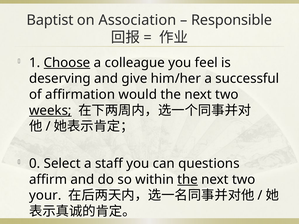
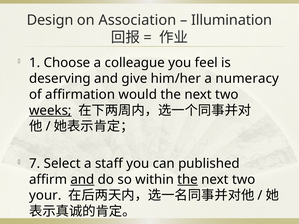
Baptist: Baptist -> Design (50, 20)
Responsible: Responsible -> Illumination (232, 20)
Choose underline: present -> none (67, 63)
successful: successful -> numeracy (247, 79)
0: 0 -> 7 (35, 164)
questions: questions -> published (209, 164)
and underline: none -> present (82, 180)
